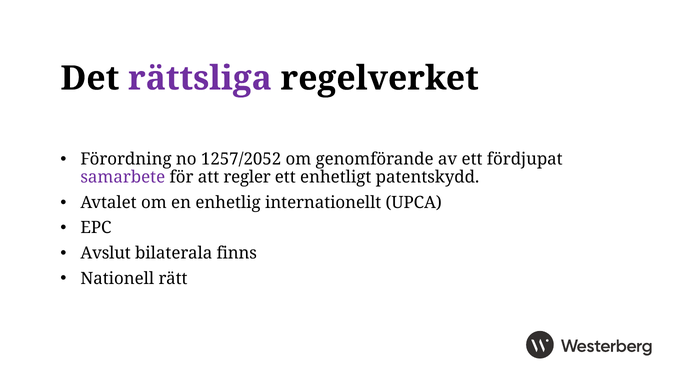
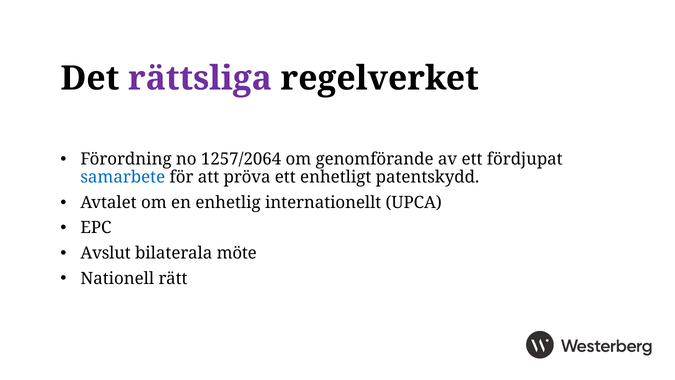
1257/2052: 1257/2052 -> 1257/2064 (241, 159)
samarbete colour: purple -> blue (123, 177)
regler: regler -> pröva (247, 177)
finns: finns -> möte (237, 253)
